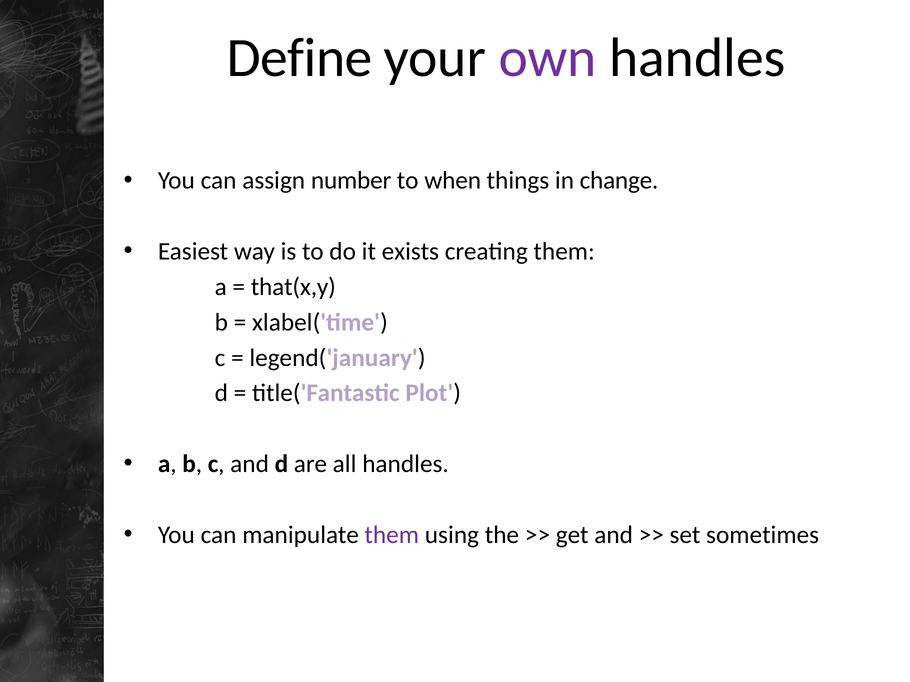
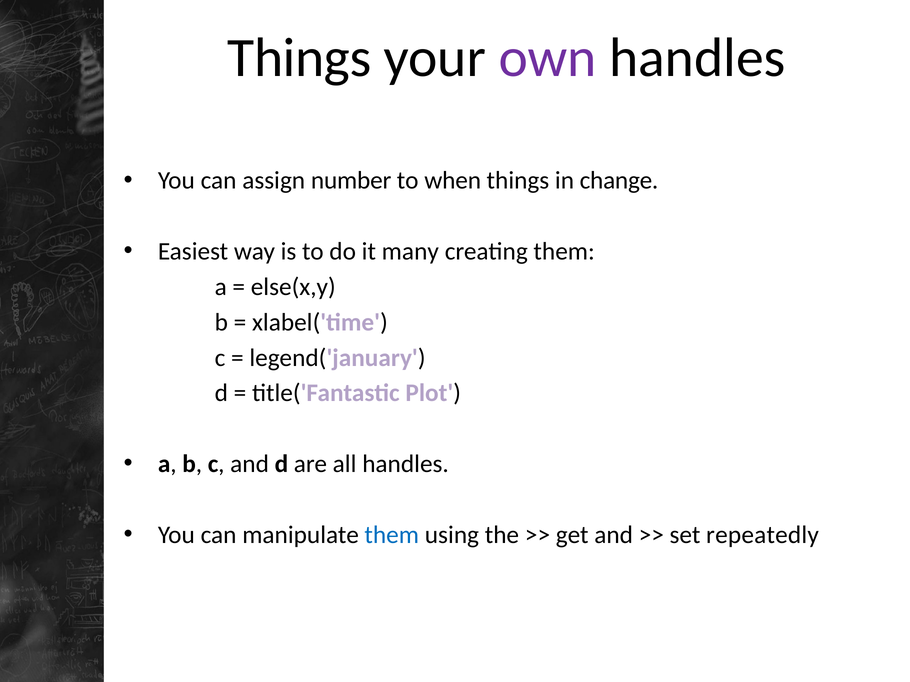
Define: Define -> Things (299, 58)
exists: exists -> many (410, 252)
that(x,y: that(x,y -> else(x,y (293, 287)
them colour: purple -> blue (392, 535)
sometimes: sometimes -> repeatedly (763, 535)
